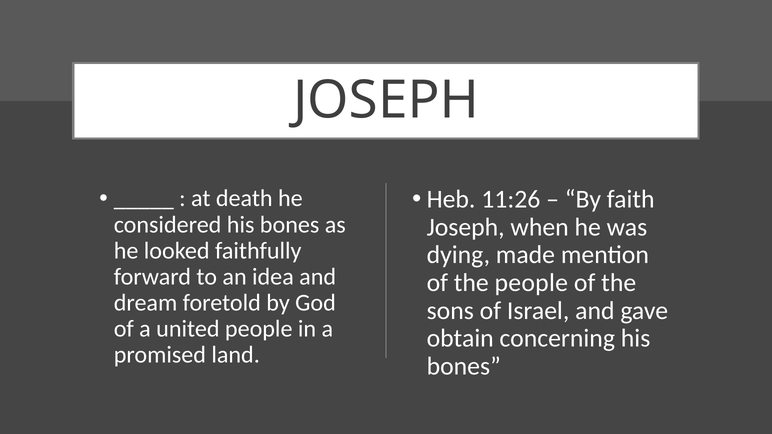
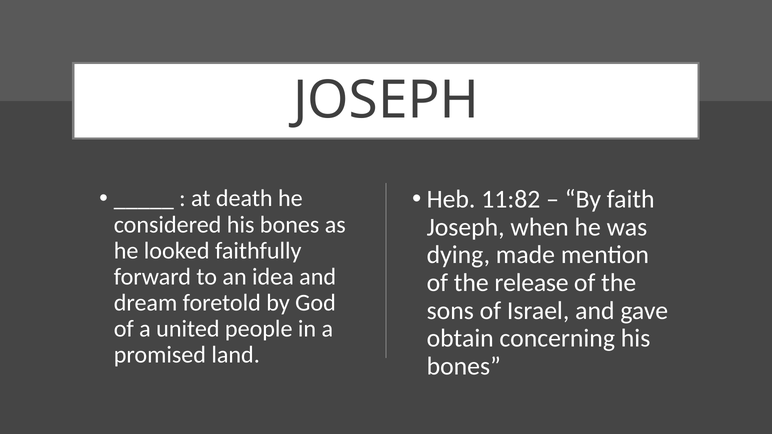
11:26: 11:26 -> 11:82 (511, 200)
the people: people -> release (532, 283)
